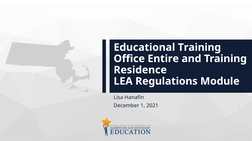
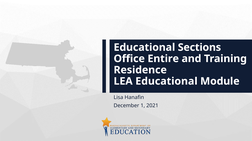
Educational Training: Training -> Sections (199, 48)
LEA Regulations: Regulations -> Educational (166, 82)
